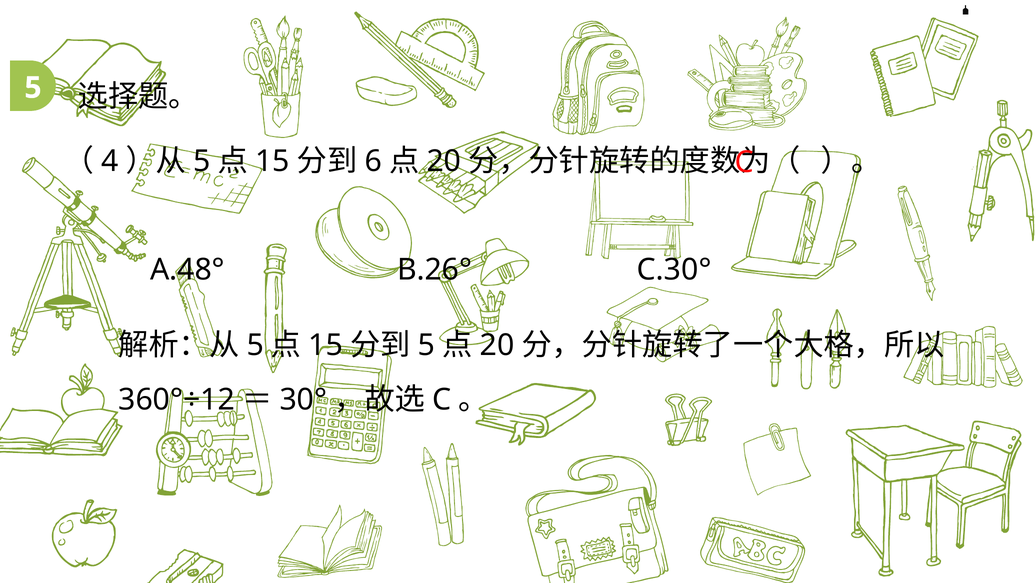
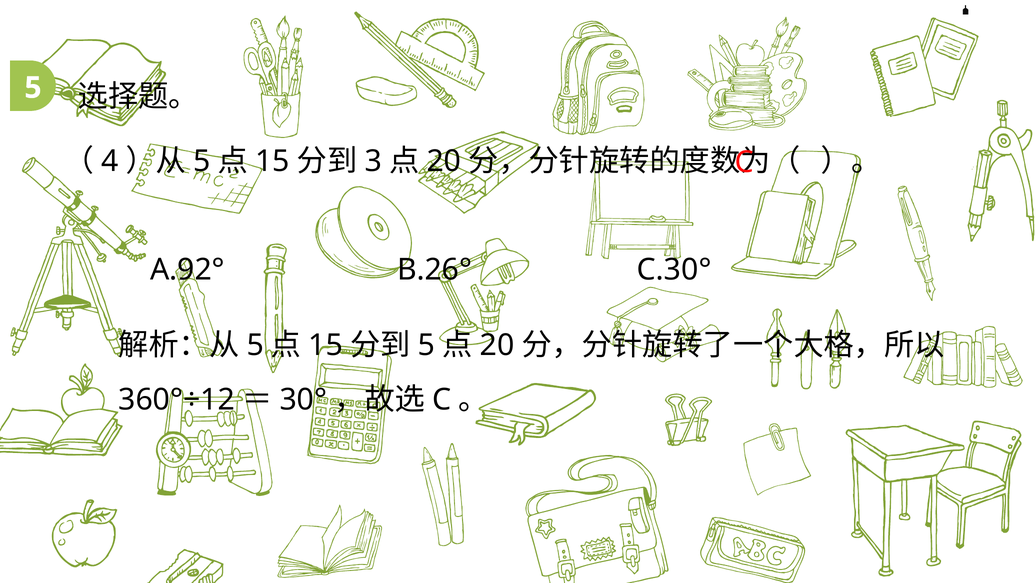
6: 6 -> 3 (373, 161)
A.48°: A.48° -> A.92° (187, 270)
